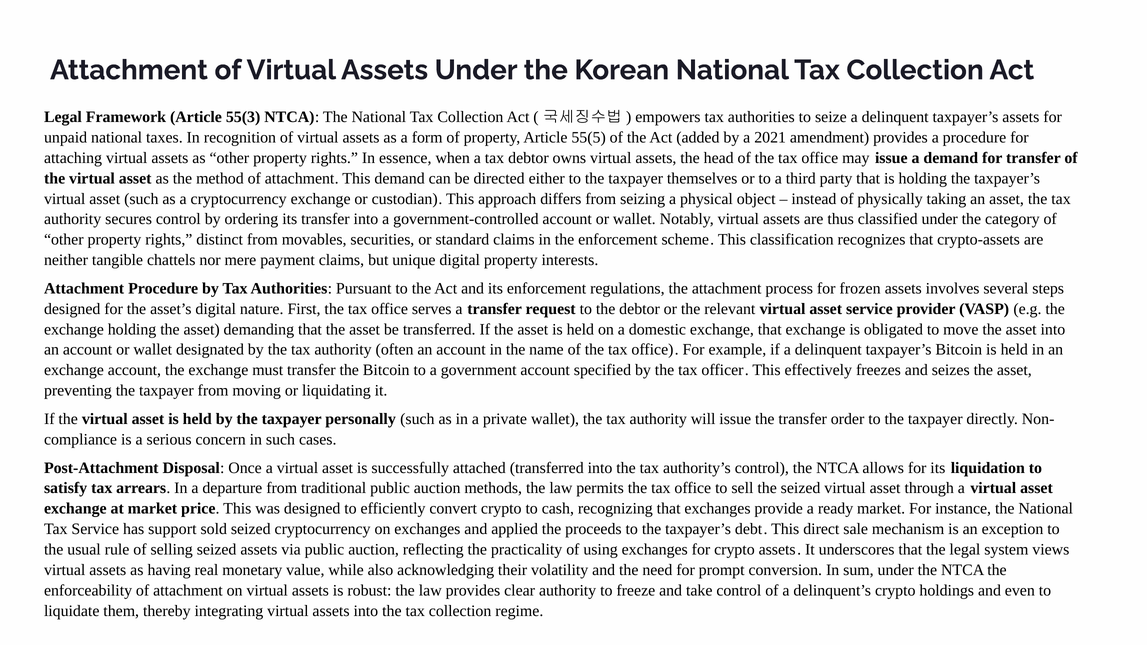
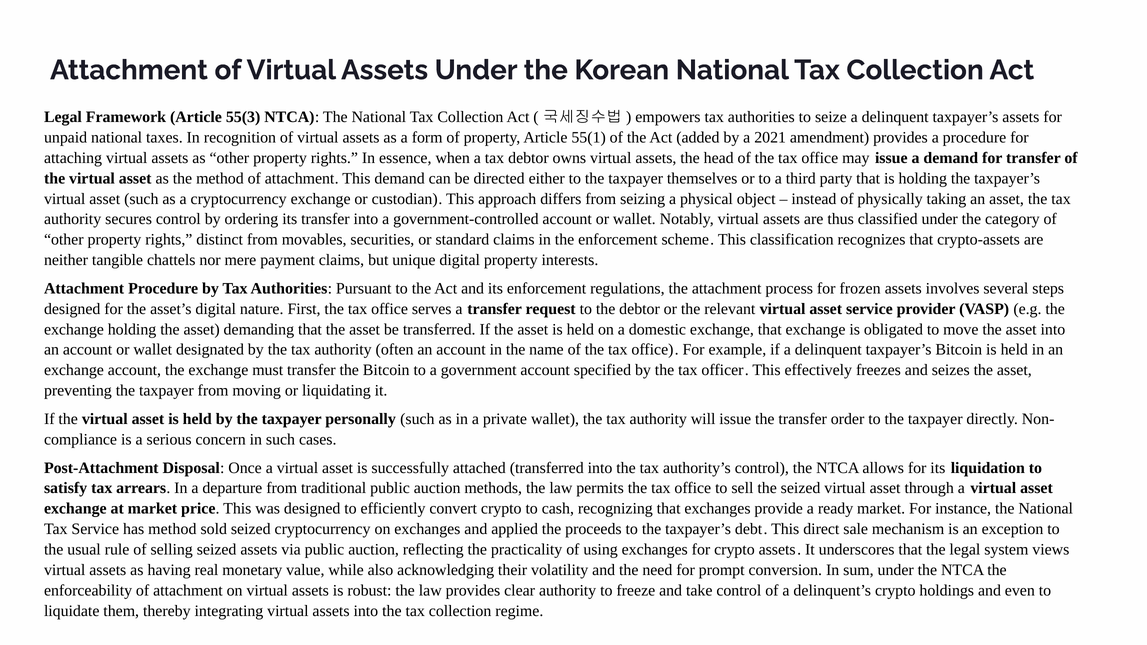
55(5: 55(5 -> 55(1 (589, 138)
has support: support -> method (172, 529)
